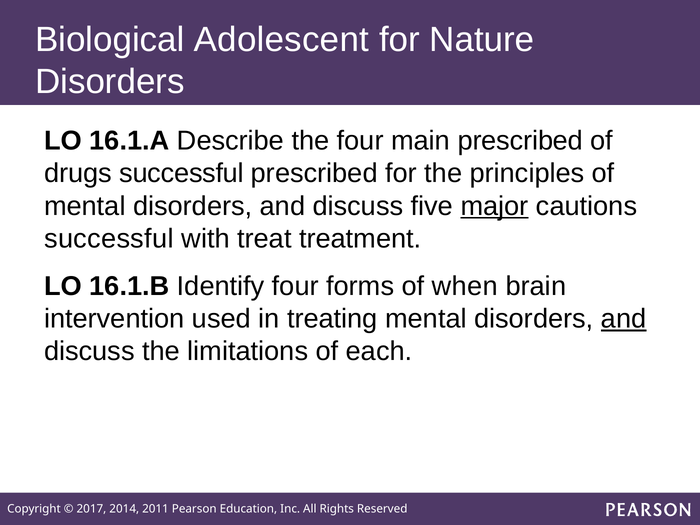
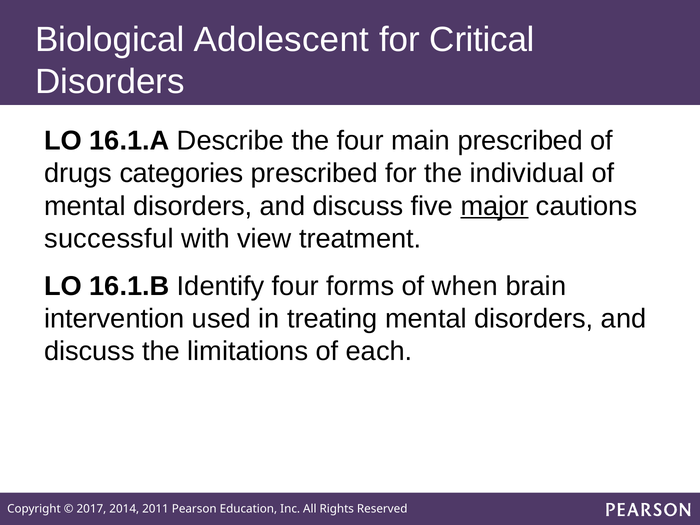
Nature: Nature -> Critical (482, 40)
drugs successful: successful -> categories (182, 173)
principles: principles -> individual (527, 173)
treat: treat -> view (264, 239)
and underline: present -> none (624, 319)
